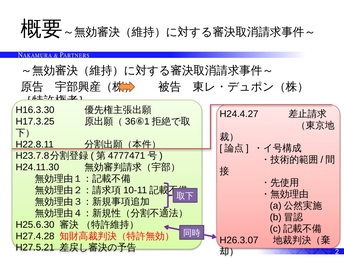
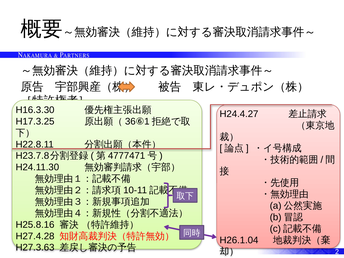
H25.6.30: H25.6.30 -> H25.8.16 (35, 225)
H26.3.07: H26.3.07 -> H26.1.04 (239, 240)
H27.5.21: H27.5.21 -> H27.3.63 (35, 248)
